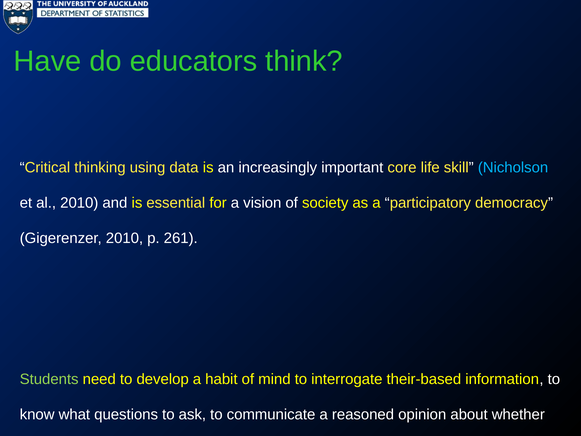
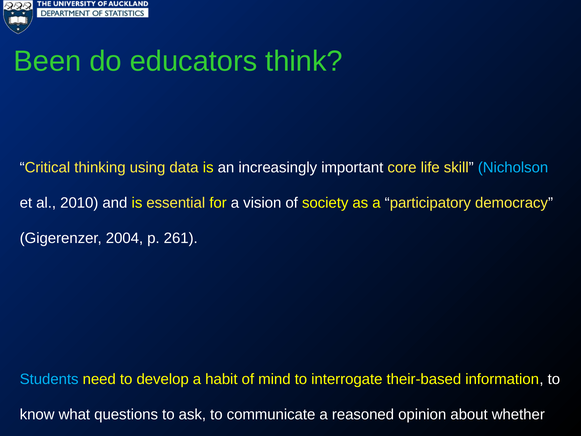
Have: Have -> Been (48, 61)
Gigerenzer 2010: 2010 -> 2004 (124, 238)
Students colour: light green -> light blue (49, 379)
